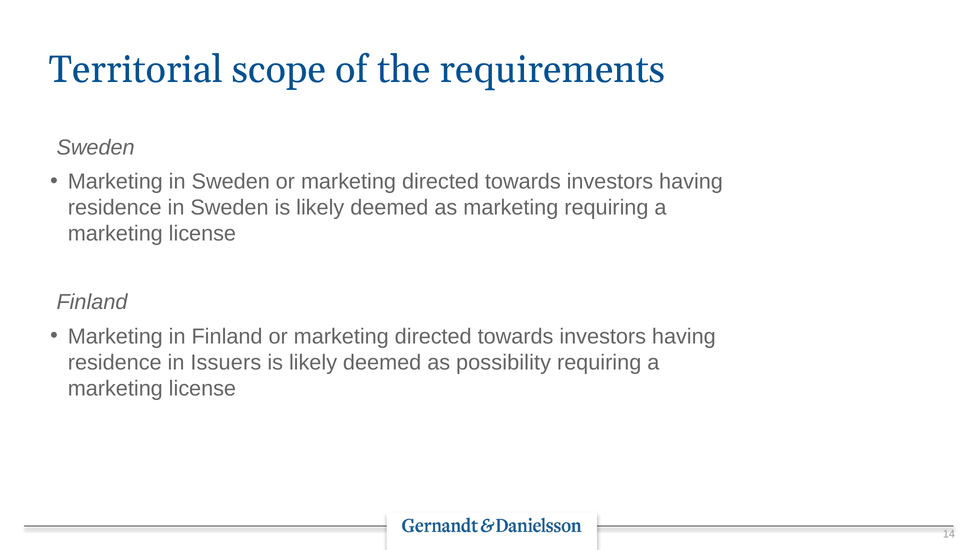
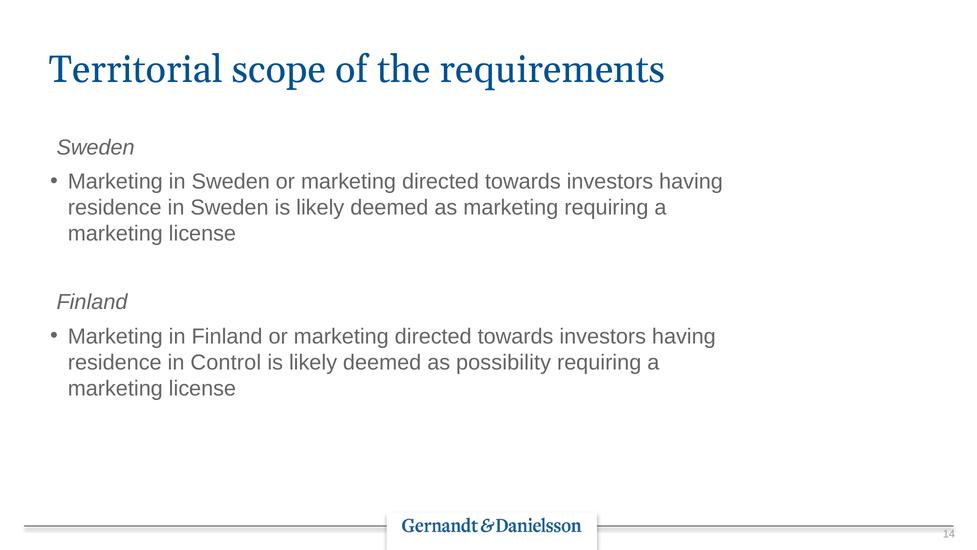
Issuers: Issuers -> Control (226, 362)
